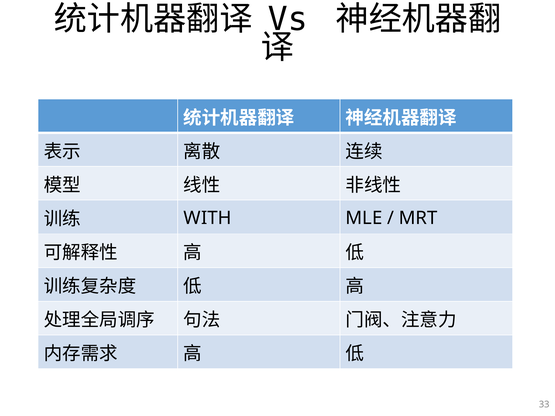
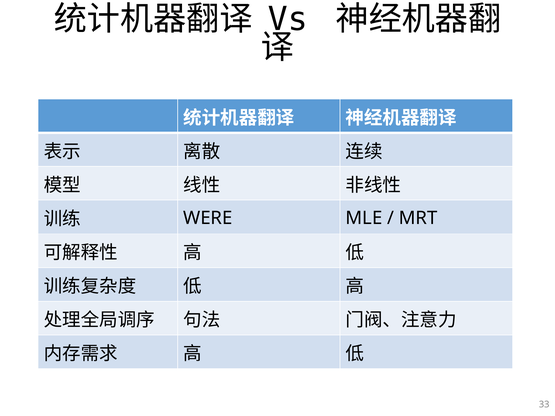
WITH: WITH -> WERE (208, 218)
